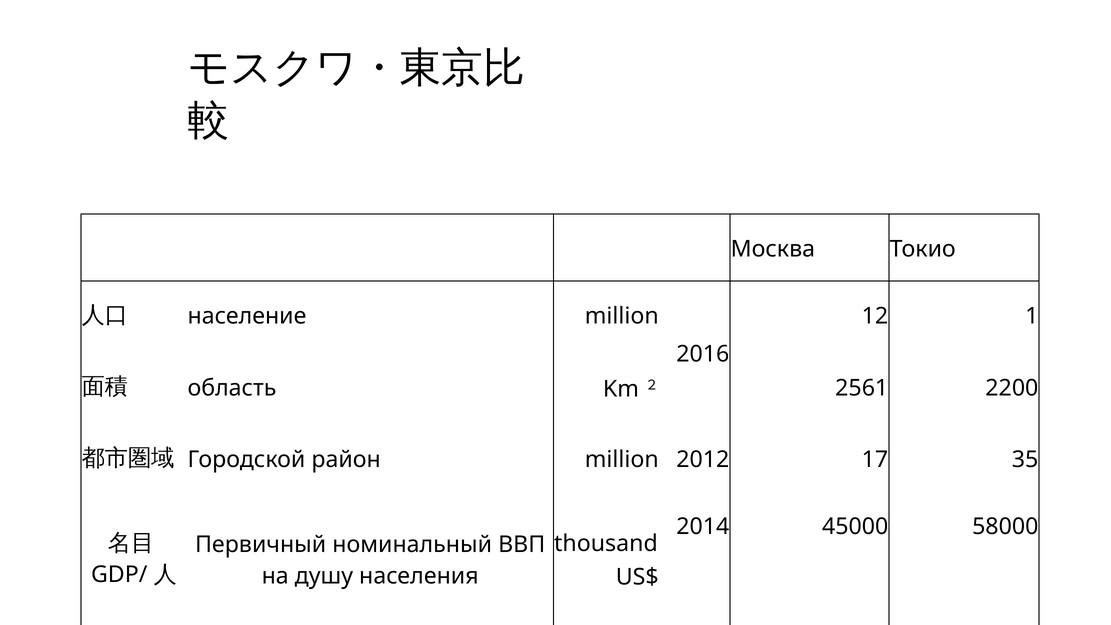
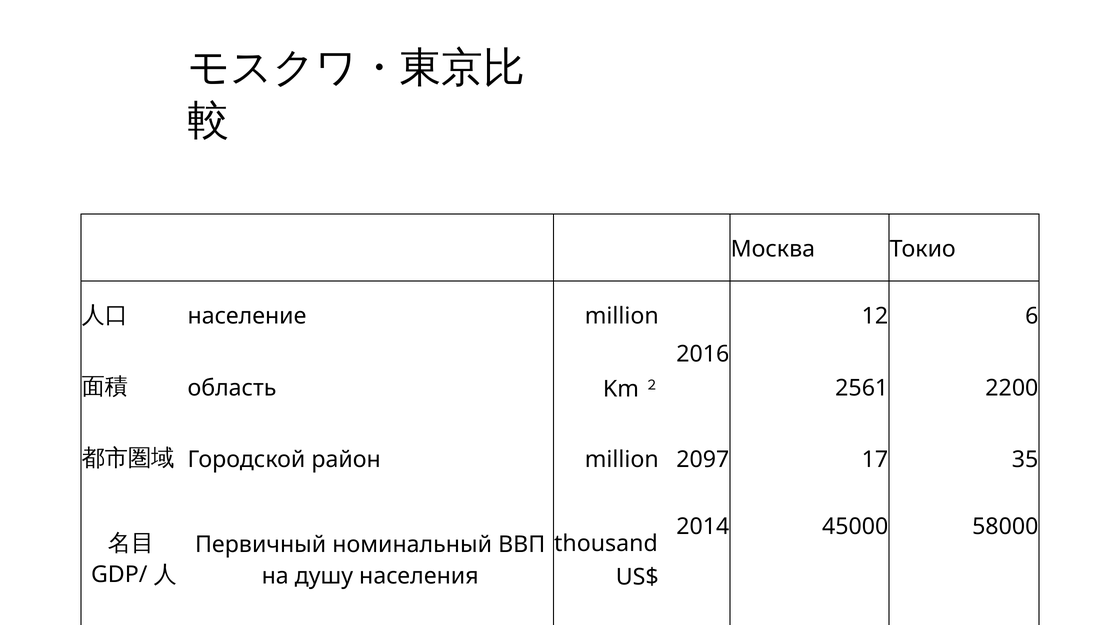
1: 1 -> 6 (1032, 316)
2012: 2012 -> 2097 (703, 459)
